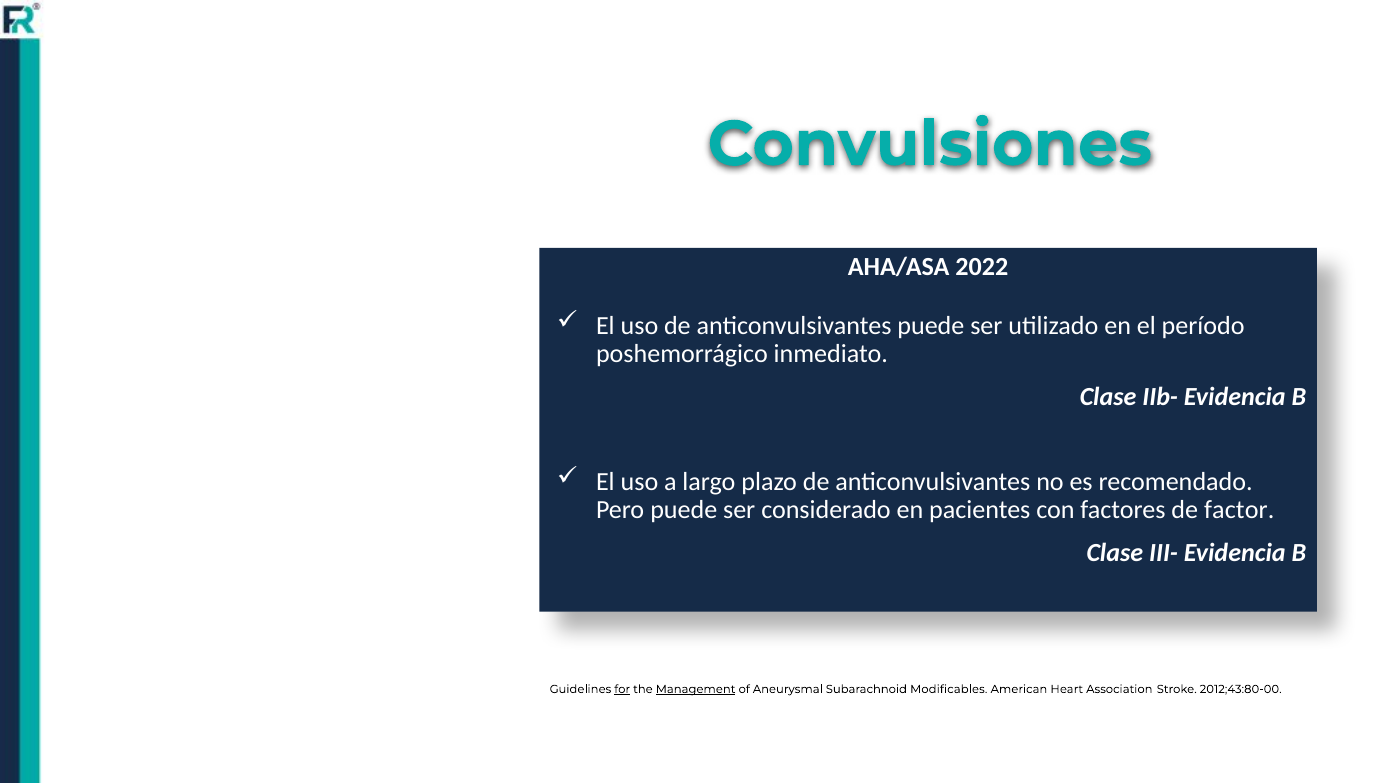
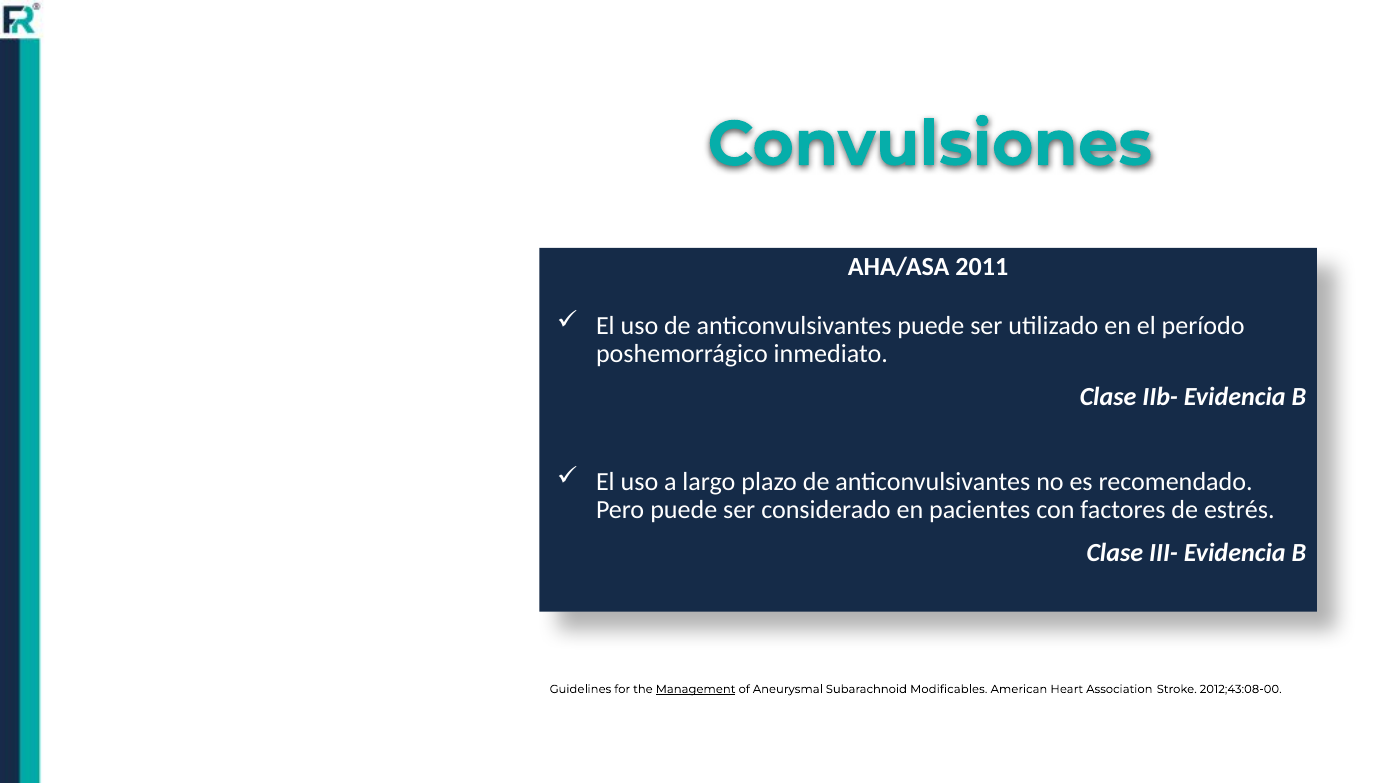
2022: 2022 -> 2011 (982, 267)
factor: factor -> estrés (1239, 510)
for underline: present -> none (622, 689)
2012;43:80-00: 2012;43:80-00 -> 2012;43:08-00 (1241, 689)
